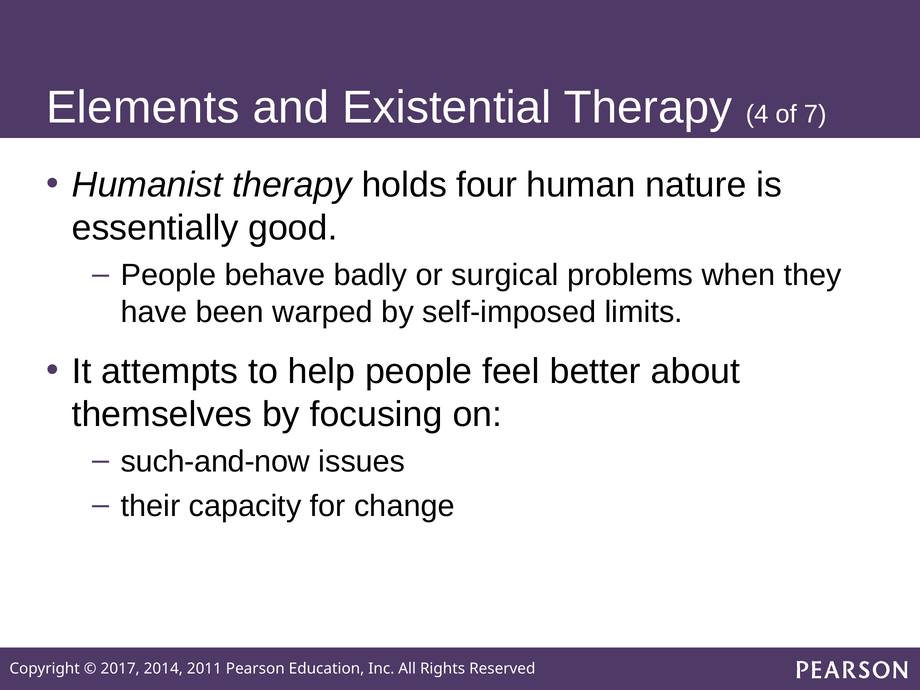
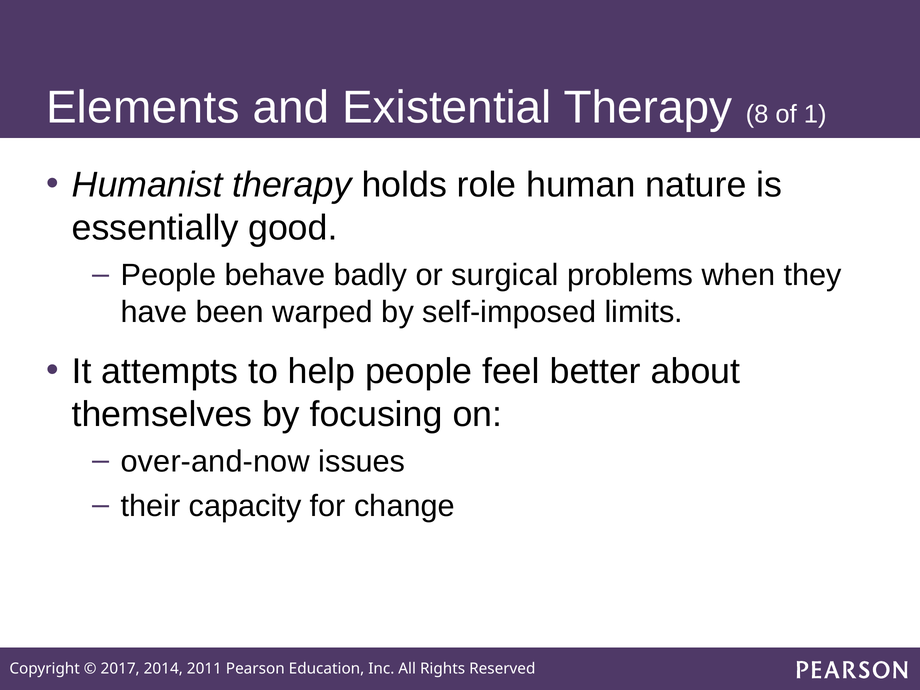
4: 4 -> 8 (757, 114)
7: 7 -> 1 (815, 114)
four: four -> role (487, 185)
such-and-now: such-and-now -> over-and-now (215, 462)
